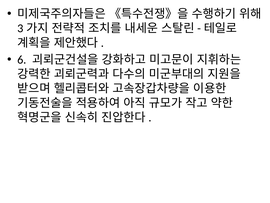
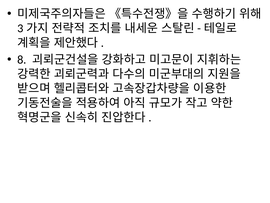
6: 6 -> 8 (22, 60)
